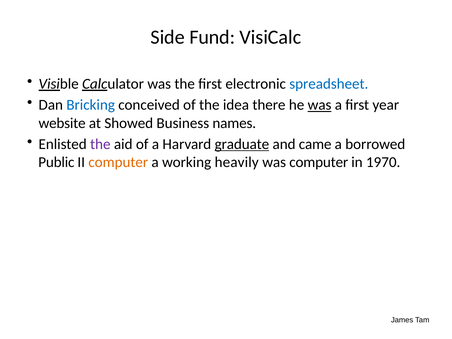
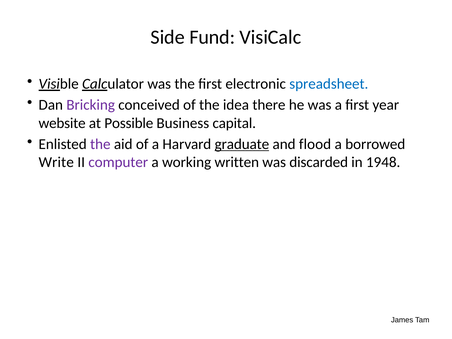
Bricking colour: blue -> purple (91, 105)
was underline: present -> none (320, 105)
Showed: Showed -> Possible (129, 123)
names: names -> capital (234, 123)
came: came -> flood (315, 144)
Public: Public -> Write (56, 162)
computer colour: orange -> purple (118, 162)
heavily: heavily -> written (237, 162)
was computer: computer -> discarded (319, 162)
1970: 1970 -> 1948 (383, 162)
